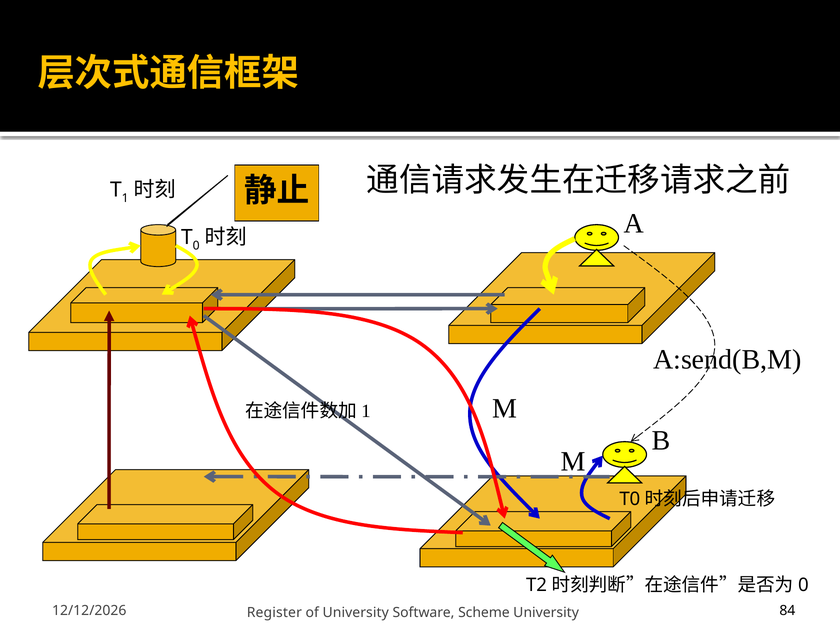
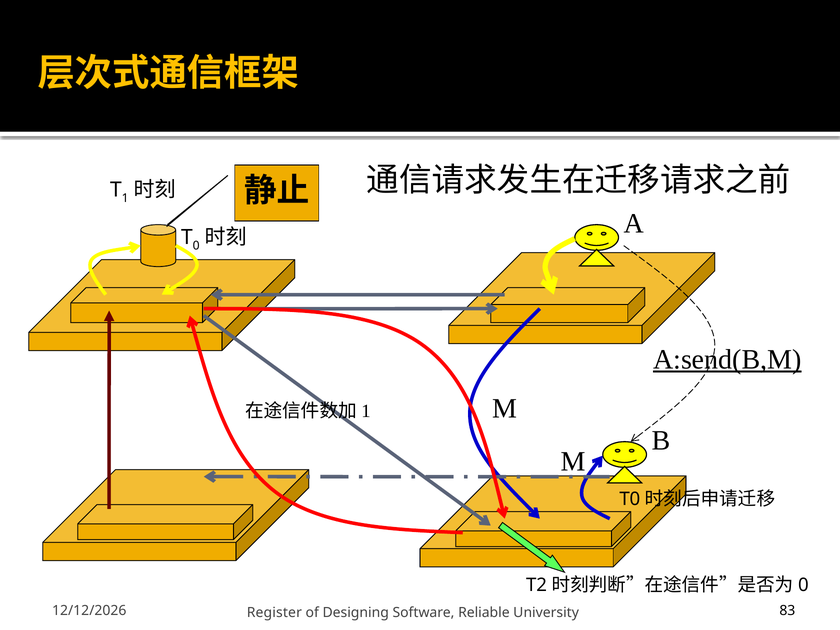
A:send(B,M underline: none -> present (727, 360)
of University: University -> Designing (356, 613)
Scheme: Scheme -> Reliable (484, 613)
84: 84 -> 83 (787, 611)
